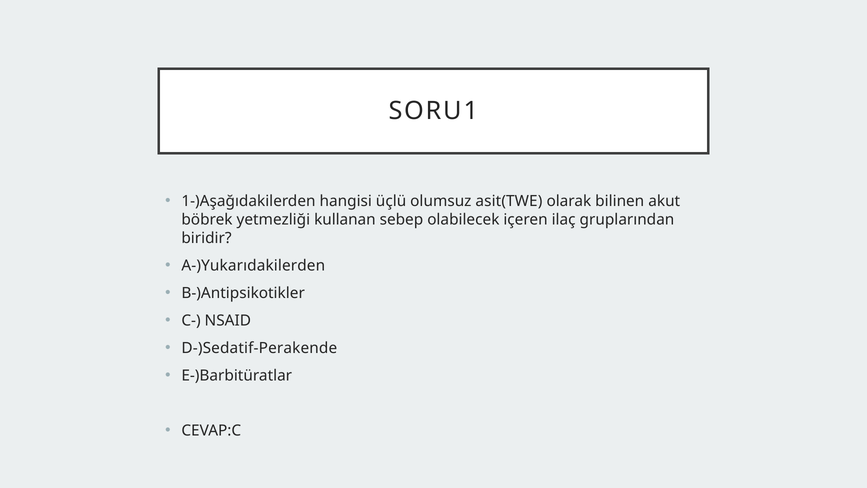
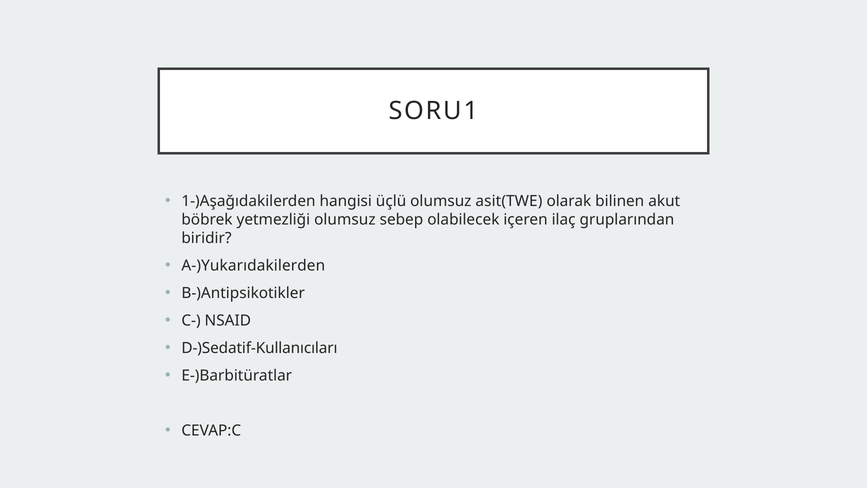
yetmezliği kullanan: kullanan -> olumsuz (345, 220)
D-)Sedatif-Perakende: D-)Sedatif-Perakende -> D-)Sedatif-Kullanıcıları (259, 348)
